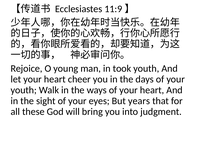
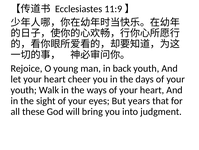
took: took -> back (122, 68)
